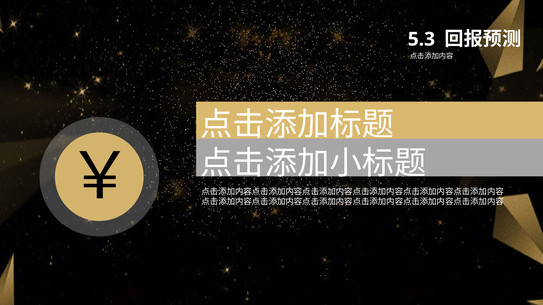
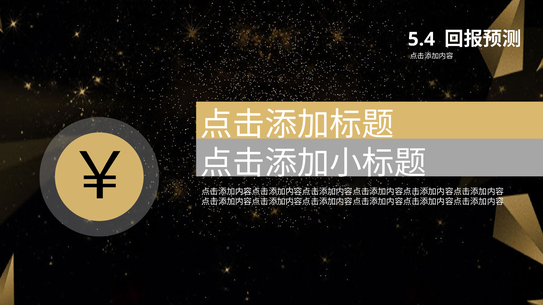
5.3: 5.3 -> 5.4 (421, 39)
